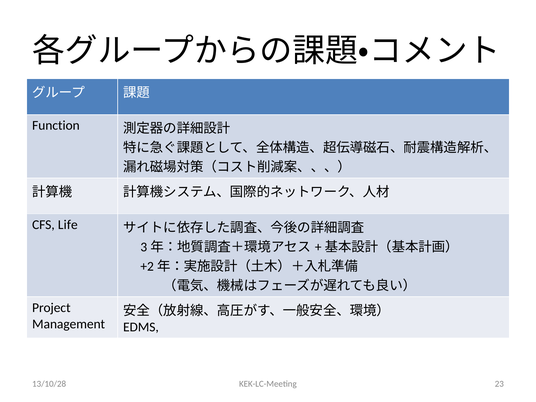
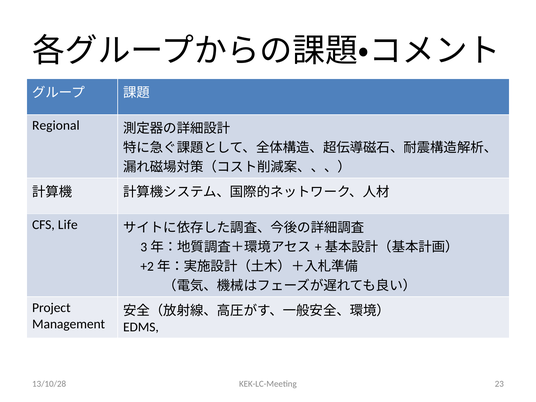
Function: Function -> Regional (56, 126)
